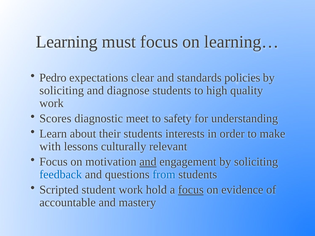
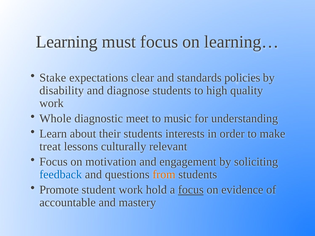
Pedro: Pedro -> Stake (53, 78)
soliciting: soliciting -> disability (62, 91)
Scores: Scores -> Whole (55, 119)
safety: safety -> music (178, 119)
with: with -> treat (50, 147)
and underline: present -> none (148, 162)
from colour: blue -> orange (164, 175)
Scripted: Scripted -> Promote (59, 190)
